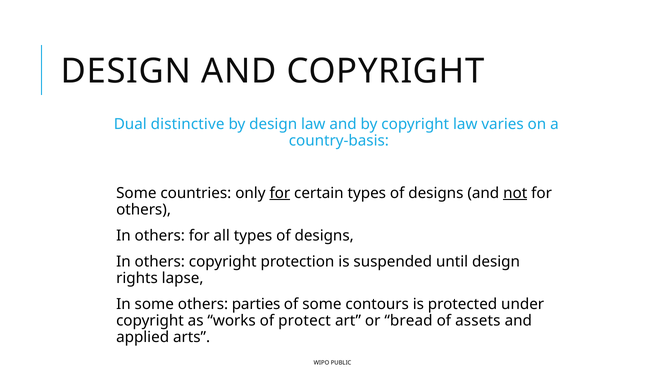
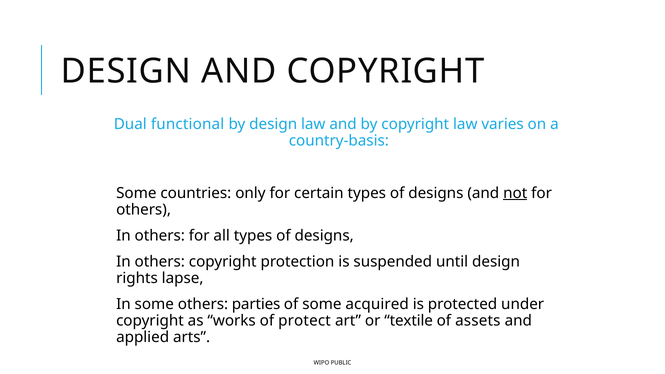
distinctive: distinctive -> functional (188, 124)
for underline: present -> none (280, 193)
contours: contours -> acquired (377, 304)
bread: bread -> textile (409, 321)
